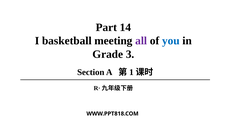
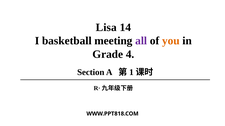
Part: Part -> Lisa (106, 27)
you colour: blue -> orange (171, 41)
3: 3 -> 4 (130, 54)
